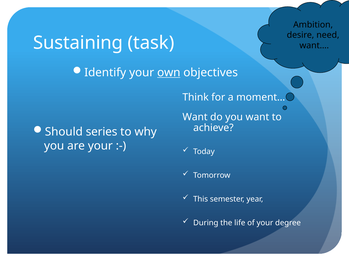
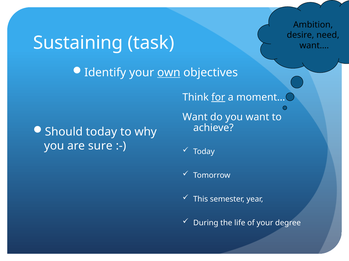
for underline: none -> present (218, 98)
Should series: series -> today (101, 132)
are your: your -> sure (100, 146)
